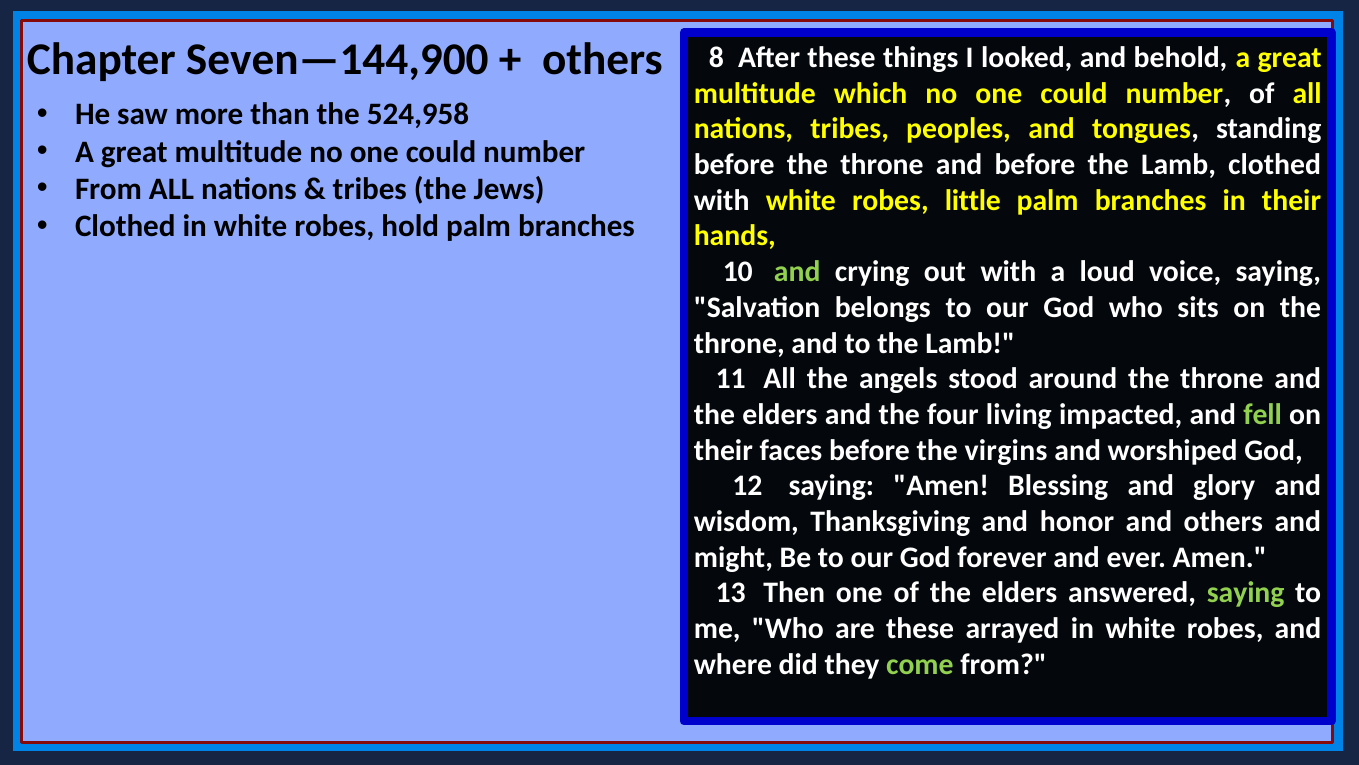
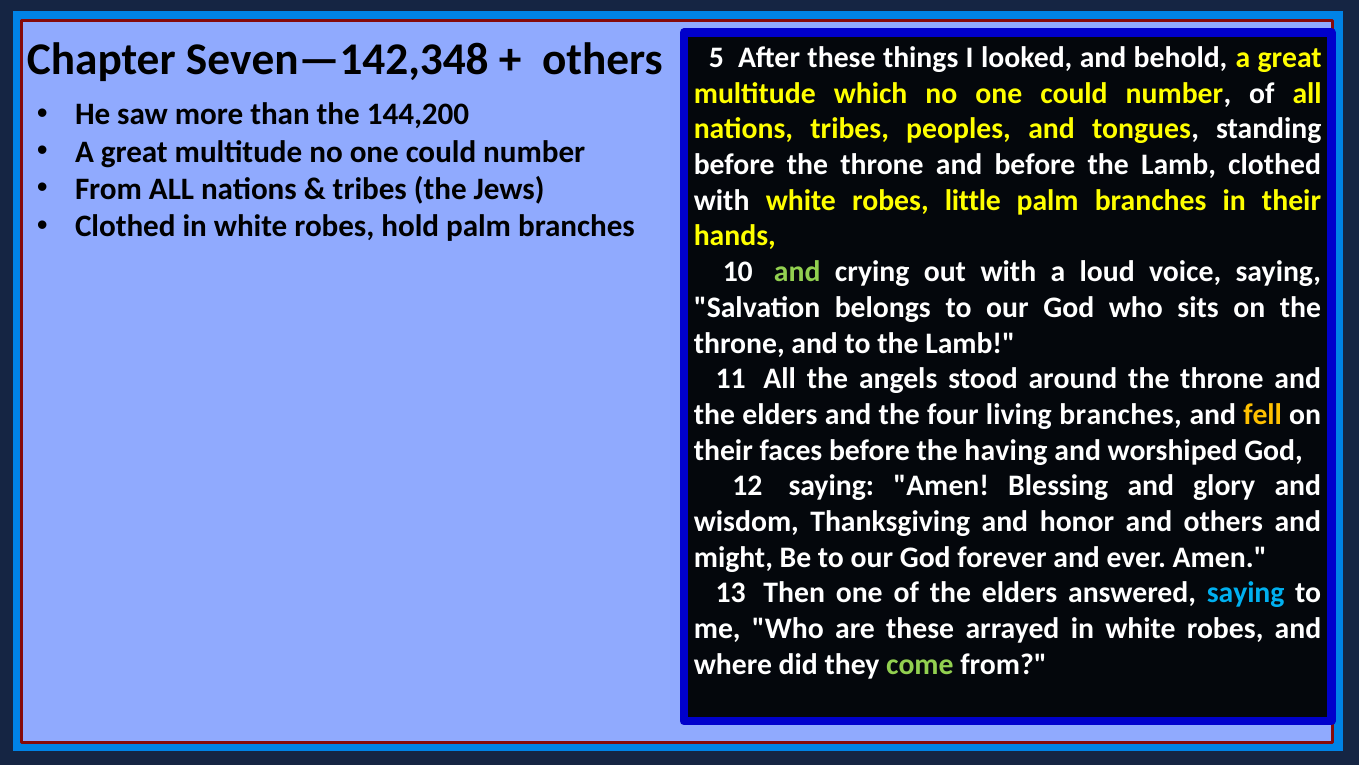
Seven—144,900: Seven—144,900 -> Seven—142,348 (337, 59)
8: 8 -> 5 (716, 58)
524,958: 524,958 -> 144,200 (418, 114)
living impacted: impacted -> branches (1121, 414)
fell colour: light green -> yellow (1263, 414)
virgins: virgins -> having (1006, 450)
saying colour: light green -> light blue (1246, 593)
